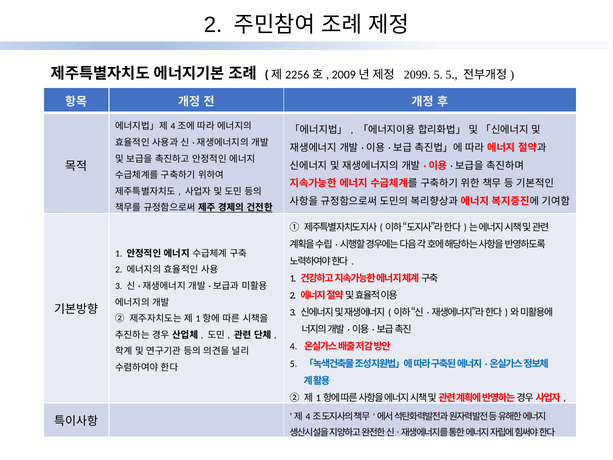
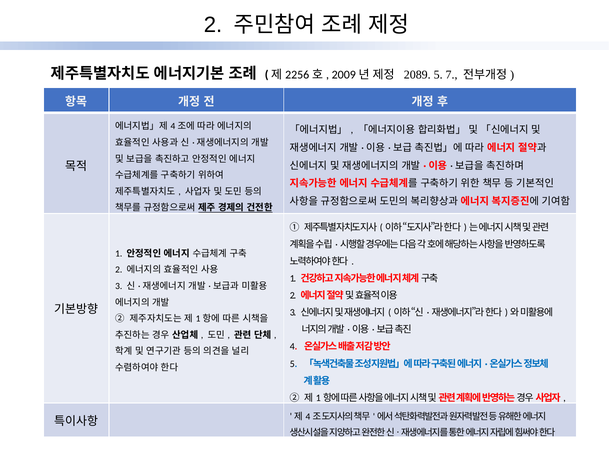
2099: 2099 -> 2089 (417, 75)
5 5: 5 -> 7 (452, 75)
